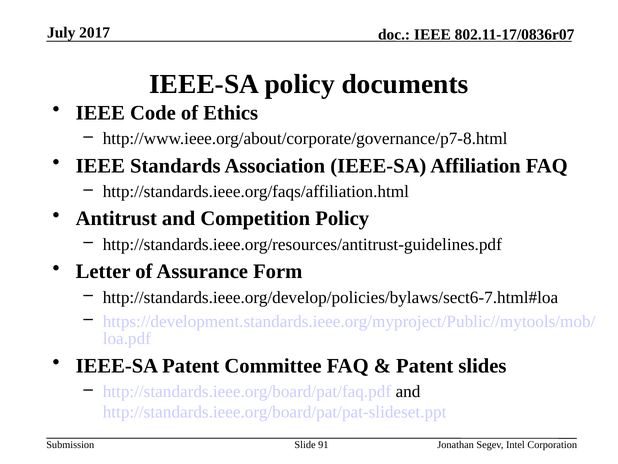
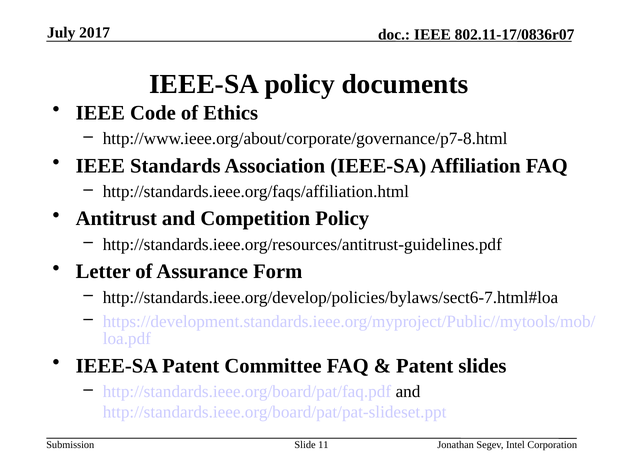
91: 91 -> 11 (323, 445)
